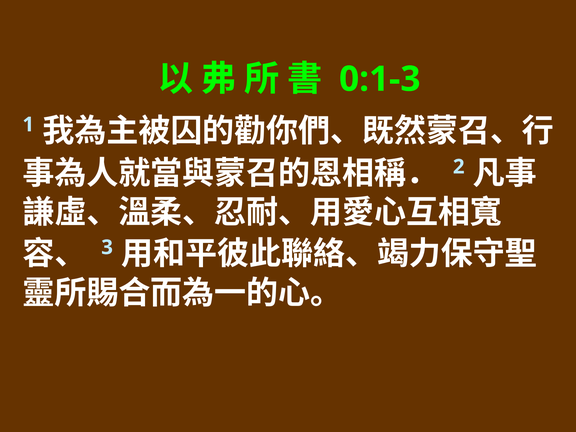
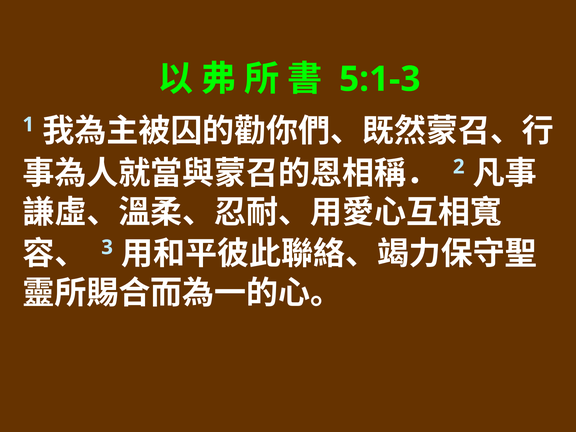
0:1-3: 0:1-3 -> 5:1-3 (380, 79)
